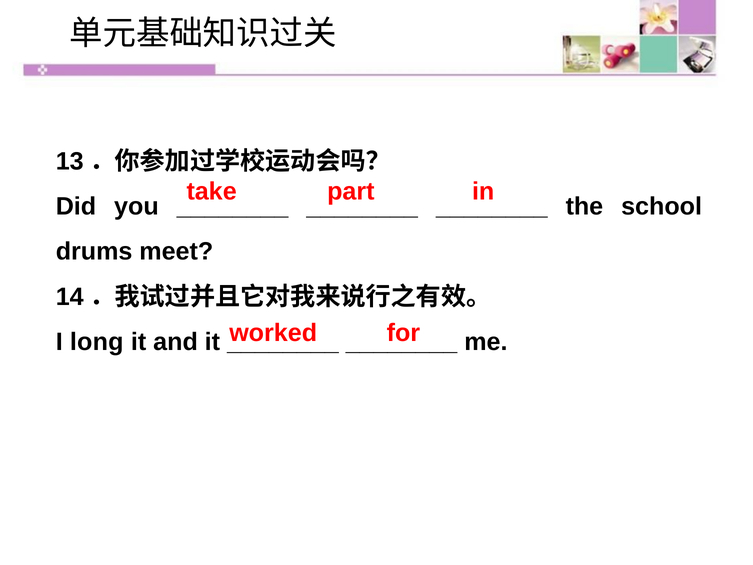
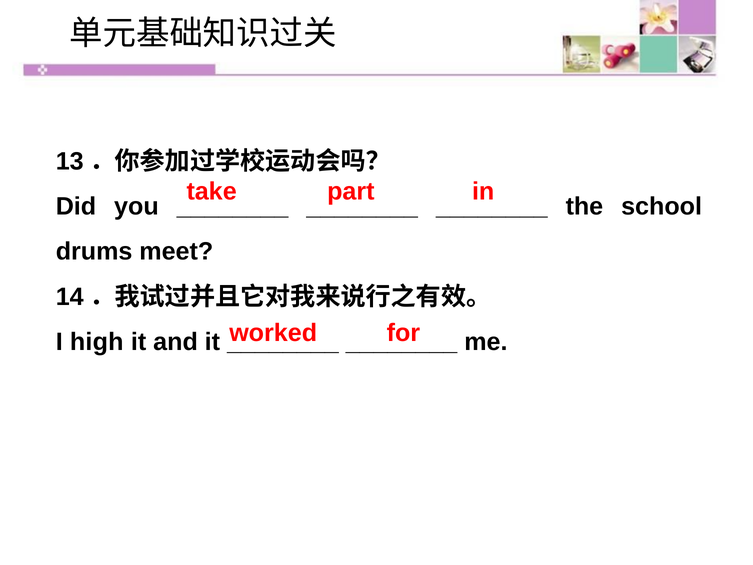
long: long -> high (97, 342)
